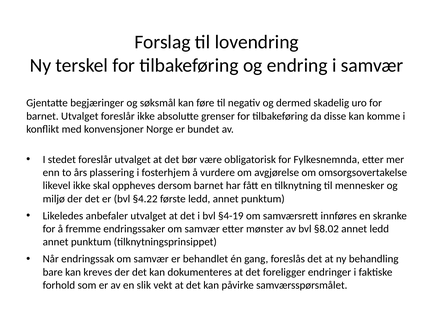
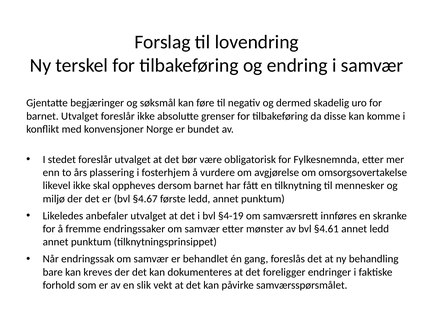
§4.22: §4.22 -> §4.67 (145, 199)
§8.02: §8.02 -> §4.61 (326, 229)
